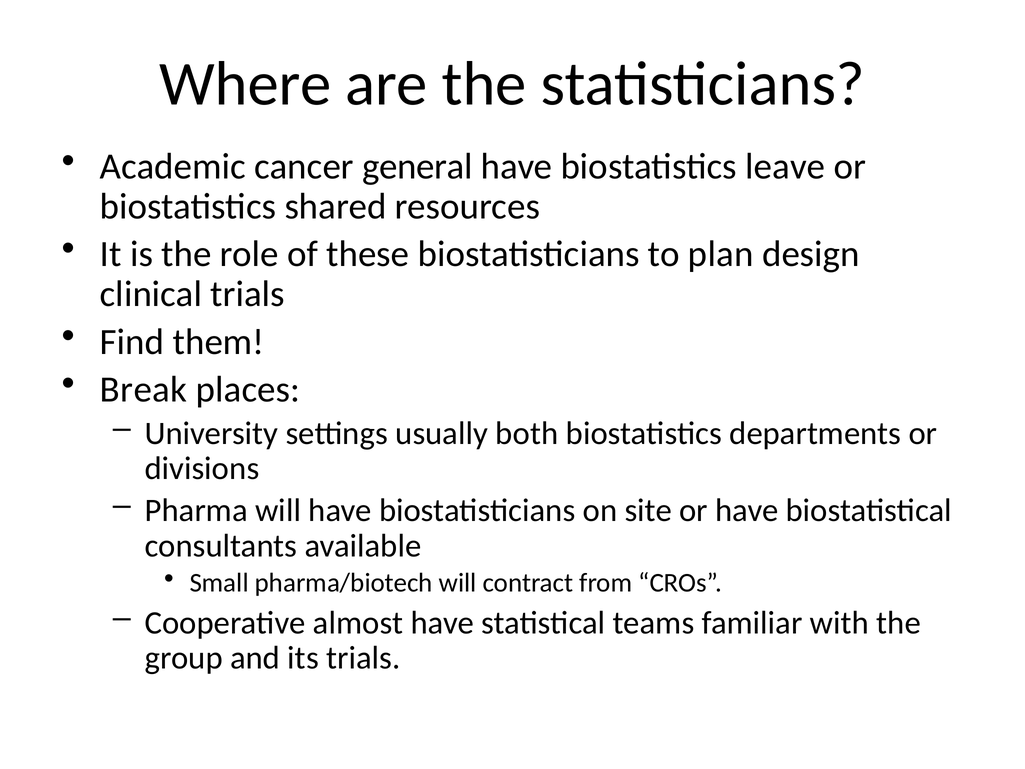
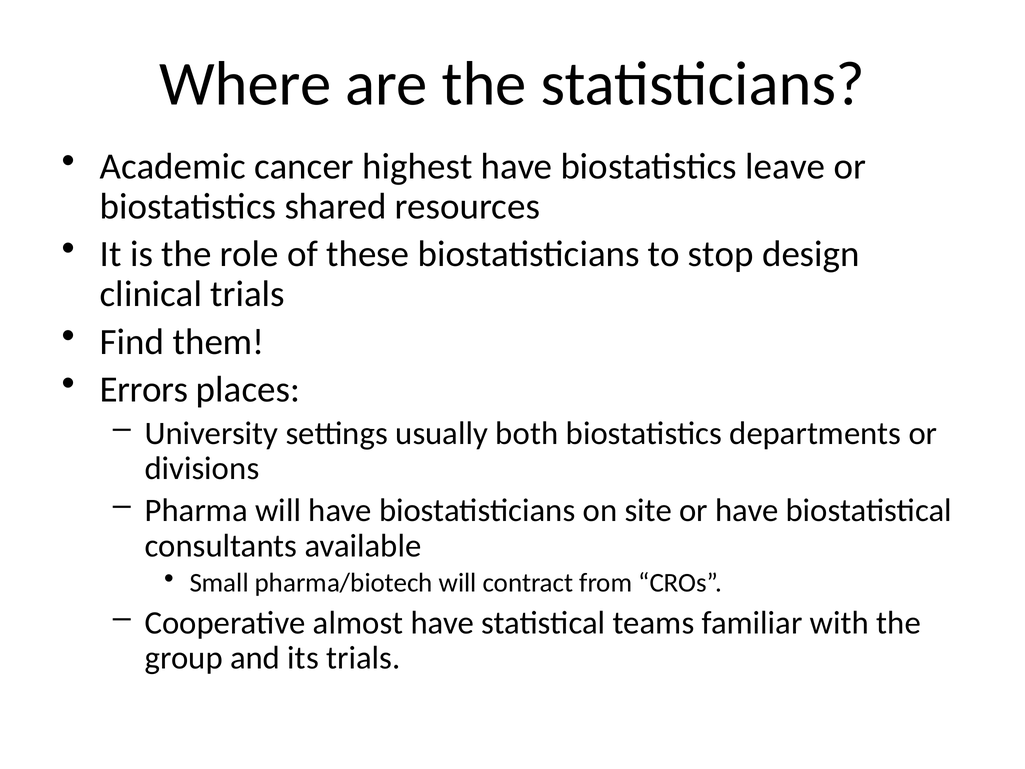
general: general -> highest (417, 167)
plan: plan -> stop (721, 254)
Break: Break -> Errors (144, 389)
